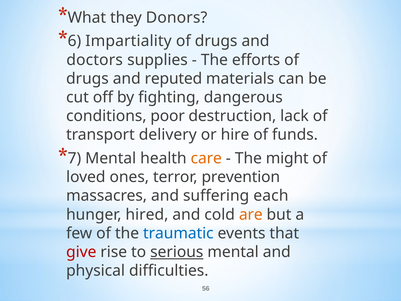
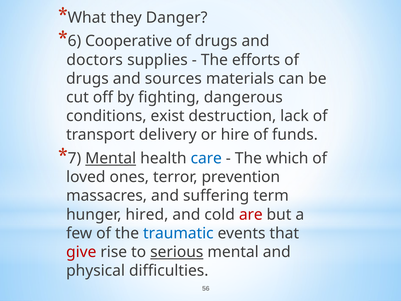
Donors: Donors -> Danger (177, 18)
Impartiality: Impartiality -> Cooperative (129, 41)
reputed: reputed -> sources (173, 79)
poor: poor -> exist (168, 116)
Mental underline: none -> present (111, 158)
care colour: orange -> blue (206, 158)
might: might -> which (287, 158)
each: each -> term (271, 196)
are colour: orange -> red (251, 214)
